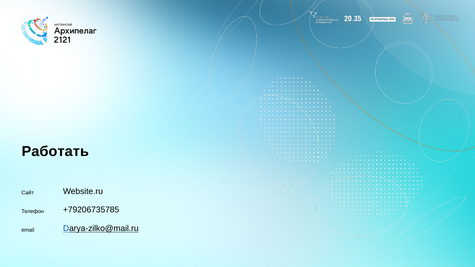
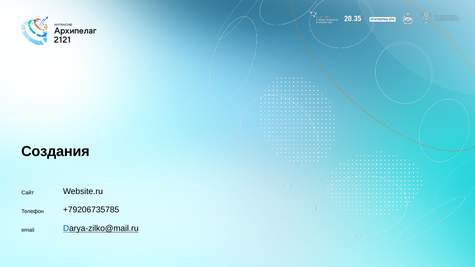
Работать: Работать -> Создания (55, 152)
